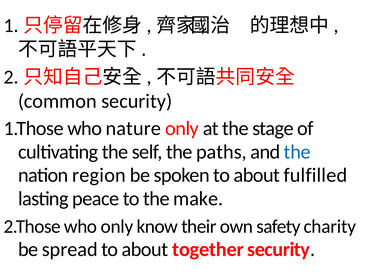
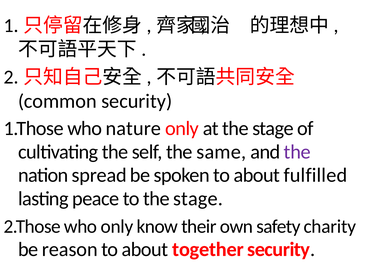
paths: paths -> same (221, 152)
the colour: blue -> purple (297, 152)
region: region -> spread (99, 175)
to the make: make -> stage (198, 198)
spread: spread -> reason (70, 249)
